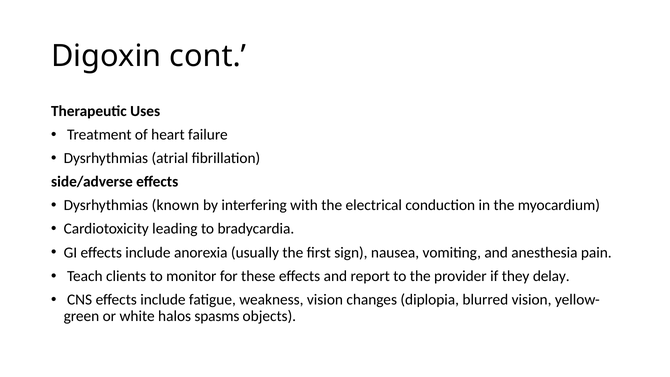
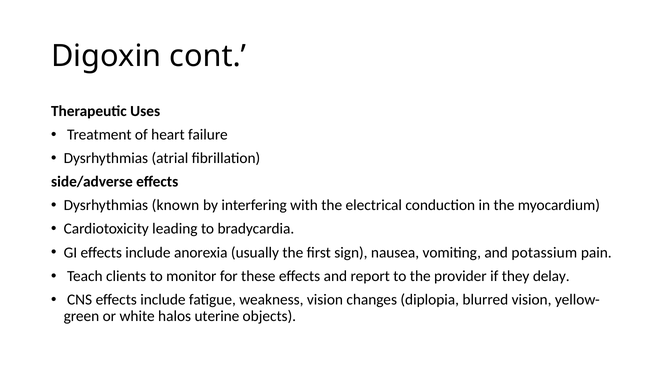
anesthesia: anesthesia -> potassium (544, 252)
spasms: spasms -> uterine (217, 316)
